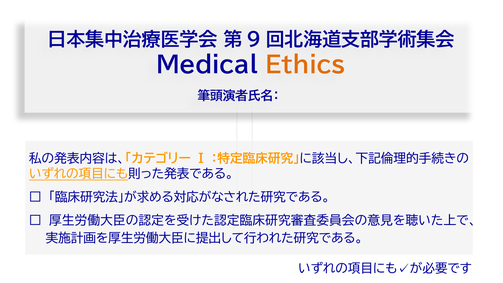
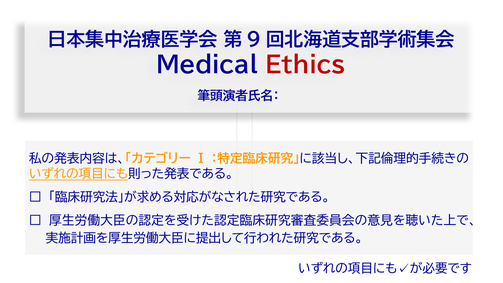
Ethics colour: orange -> red (305, 65)
